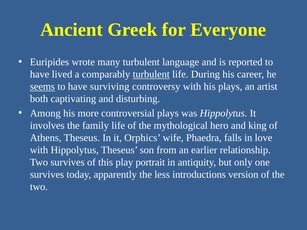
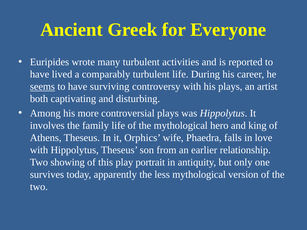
language: language -> activities (181, 62)
turbulent underline: present -> none (151, 74)
Two survives: survives -> showing (68, 162)
less introductions: introductions -> mythological (199, 175)
